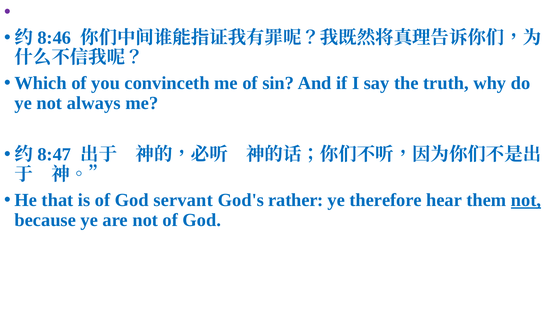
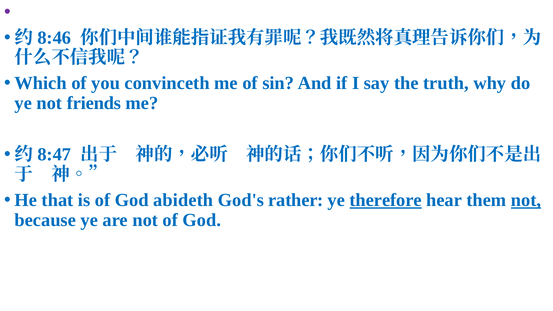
always: always -> friends (94, 103)
servant: servant -> abideth (183, 200)
therefore underline: none -> present (386, 200)
